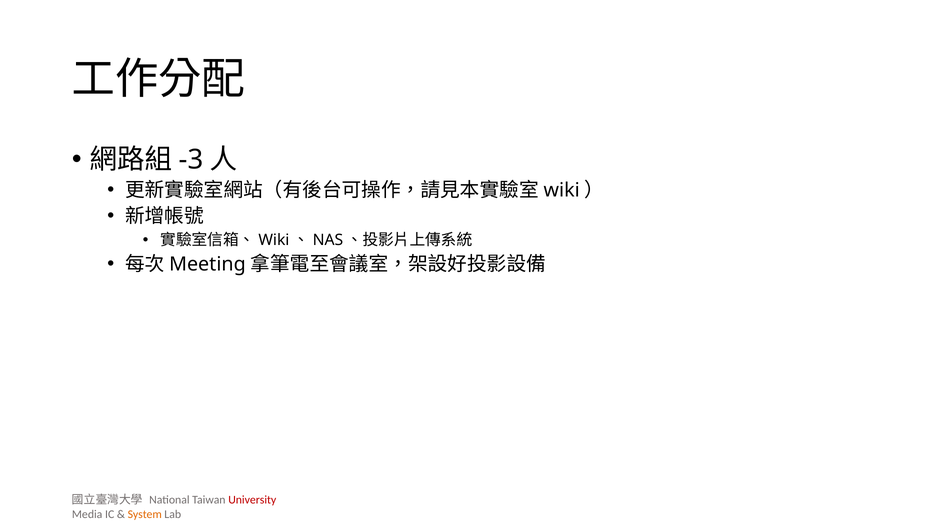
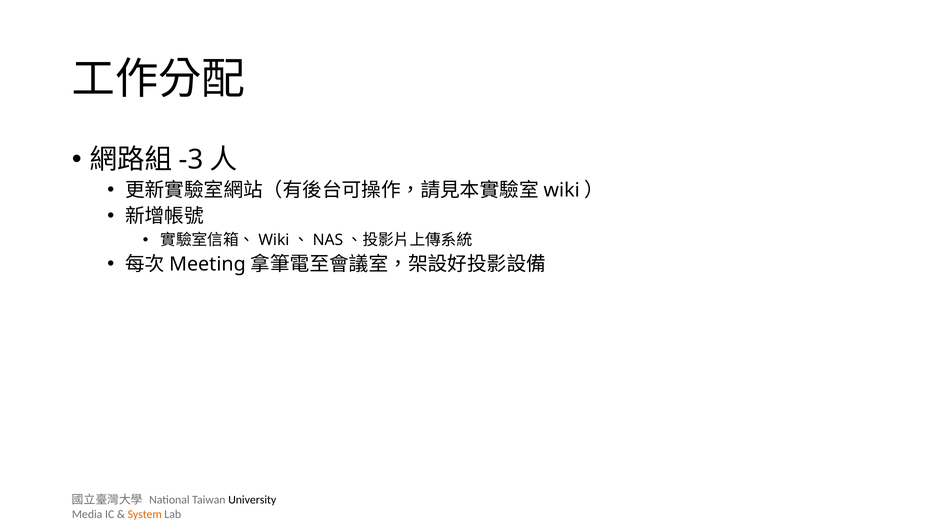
University colour: red -> black (252, 500)
